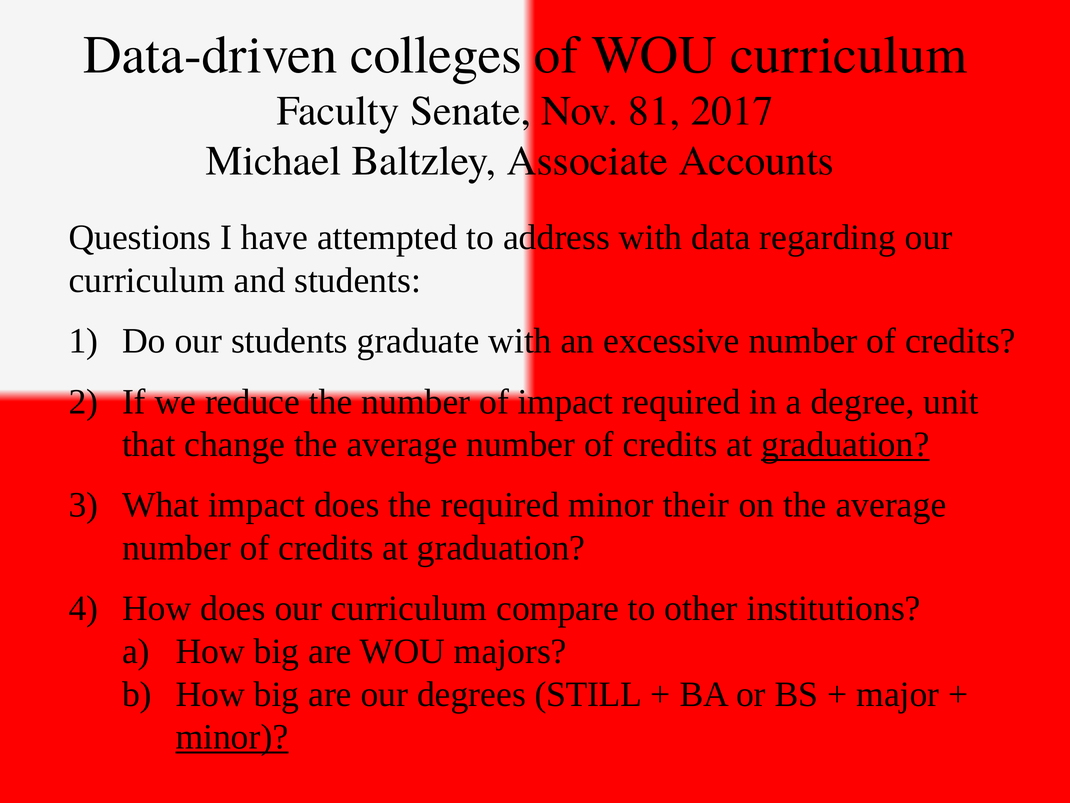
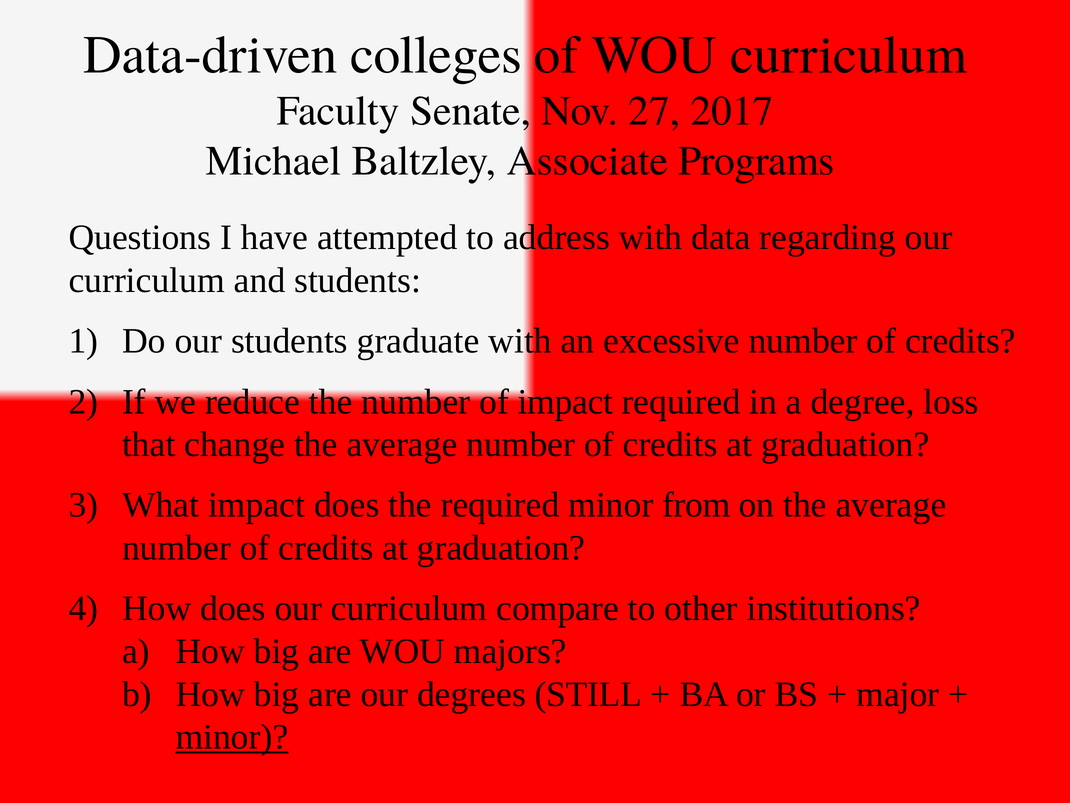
81: 81 -> 27 (654, 111)
Accounts: Accounts -> Programs (756, 161)
unit: unit -> loss (951, 401)
graduation underline: present -> none (845, 444)
their: their -> from (696, 505)
